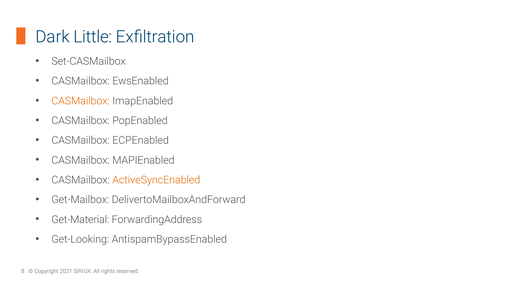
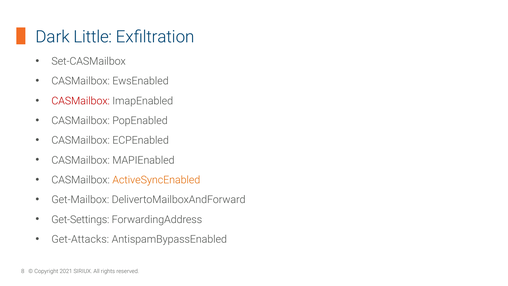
CASMailbox colour: orange -> red (81, 101)
Get-Material: Get-Material -> Get-Settings (80, 219)
Get-Looking: Get-Looking -> Get-Attacks (80, 239)
